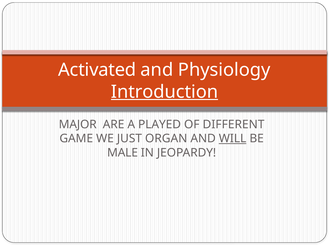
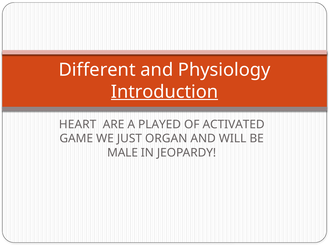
Activated: Activated -> Different (97, 70)
MAJOR: MAJOR -> HEART (78, 125)
DIFFERENT: DIFFERENT -> ACTIVATED (234, 125)
WILL underline: present -> none (233, 139)
